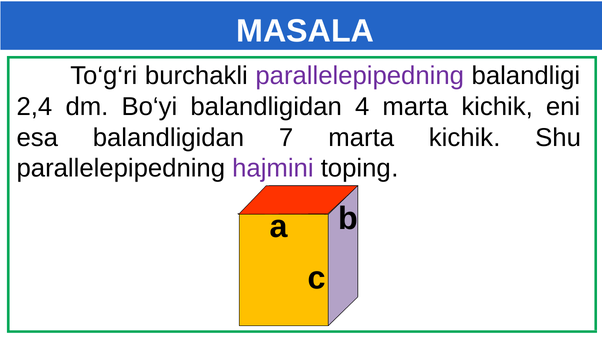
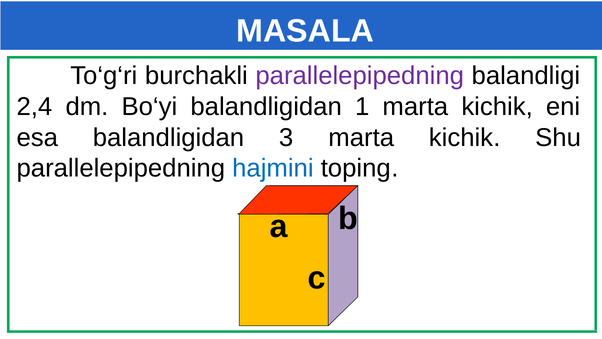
4: 4 -> 1 (362, 107)
7: 7 -> 3 (286, 137)
hajmini colour: purple -> blue (273, 168)
